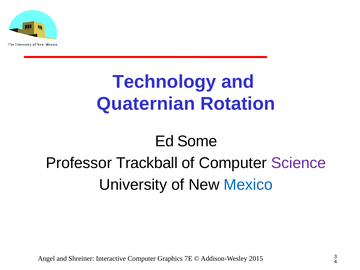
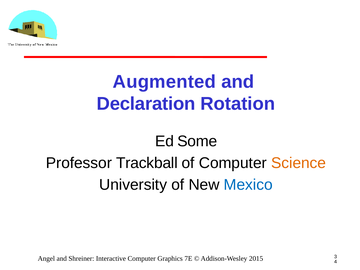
Technology: Technology -> Augmented (164, 82)
Quaternian: Quaternian -> Declaration (146, 104)
Science colour: purple -> orange (299, 163)
